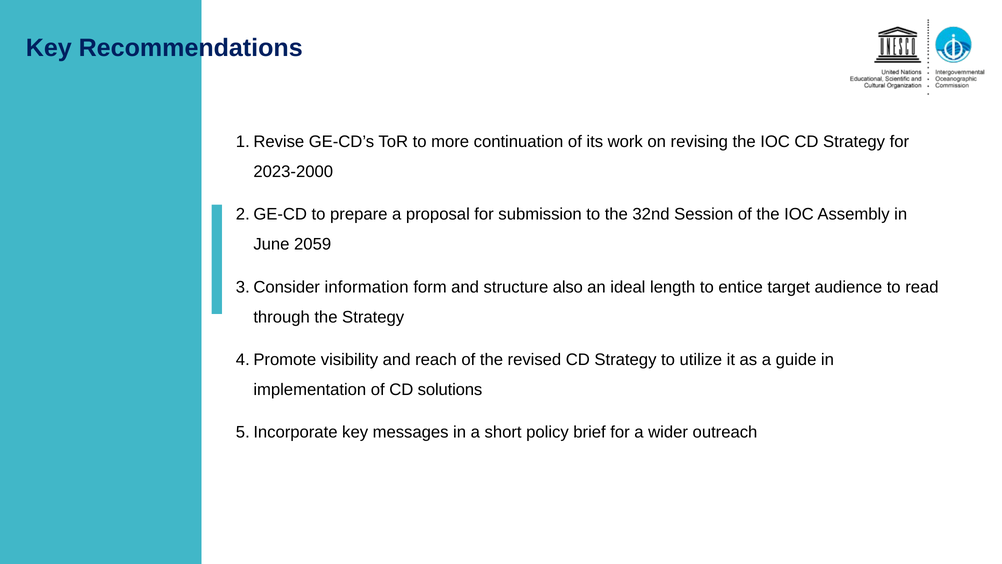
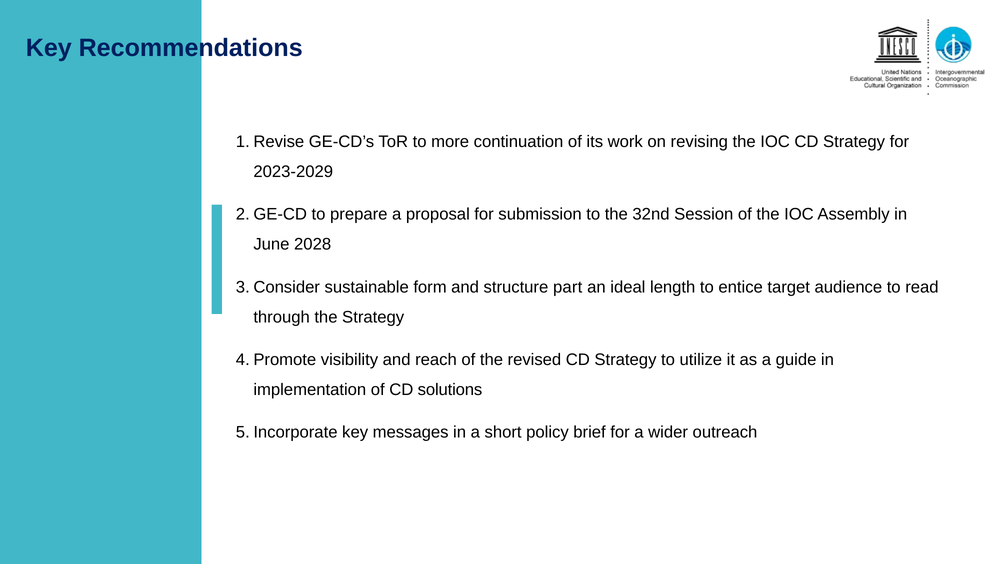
2023-2000: 2023-2000 -> 2023-2029 (293, 172)
2059: 2059 -> 2028 (313, 244)
information: information -> sustainable (367, 287)
also: also -> part (568, 287)
